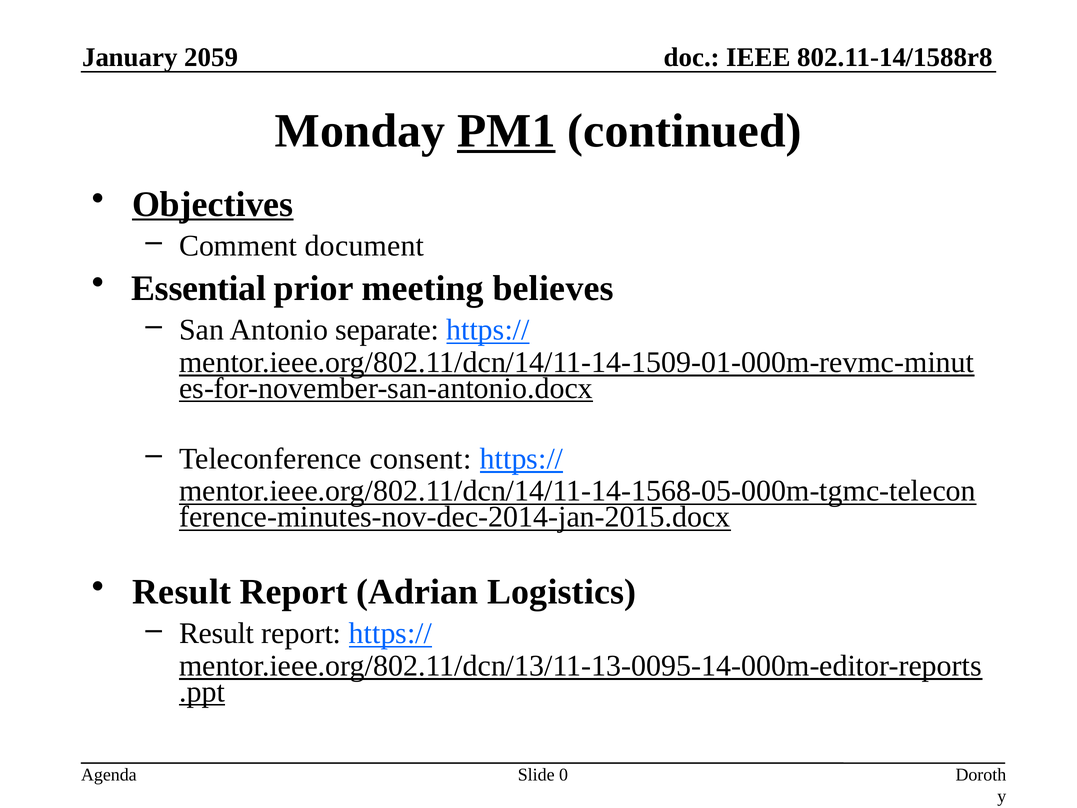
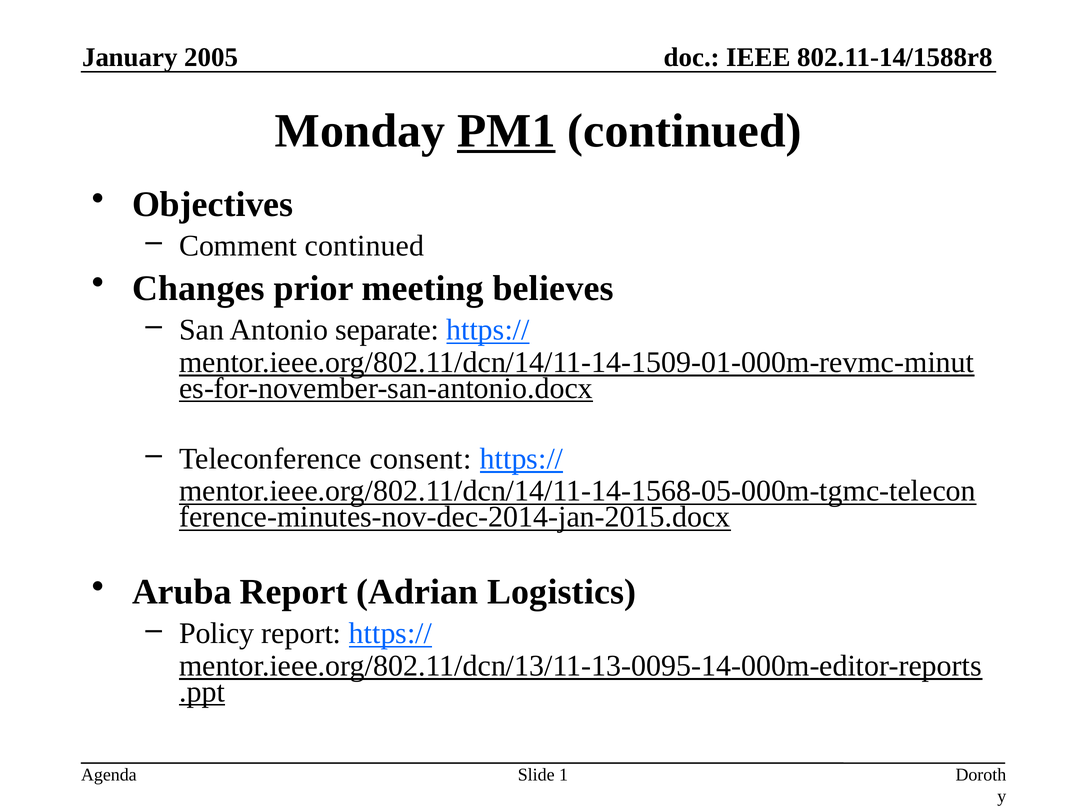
2059: 2059 -> 2005 (211, 57)
Objectives underline: present -> none (213, 204)
Comment document: document -> continued (365, 246)
Essential: Essential -> Changes (198, 288)
Result: Result -> Aruba (182, 592)
Result: Result -> Policy (217, 633)
0: 0 -> 1 (564, 775)
